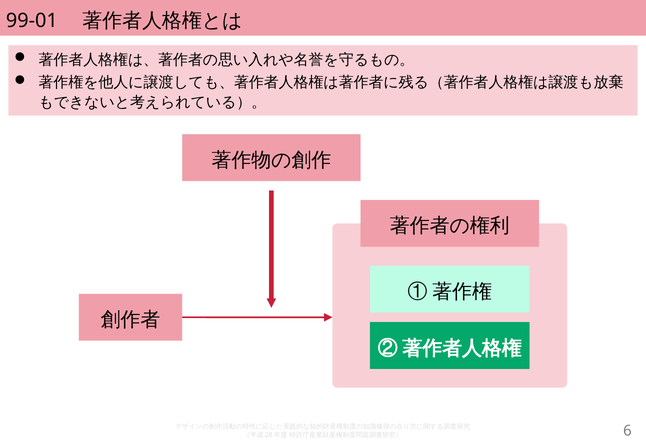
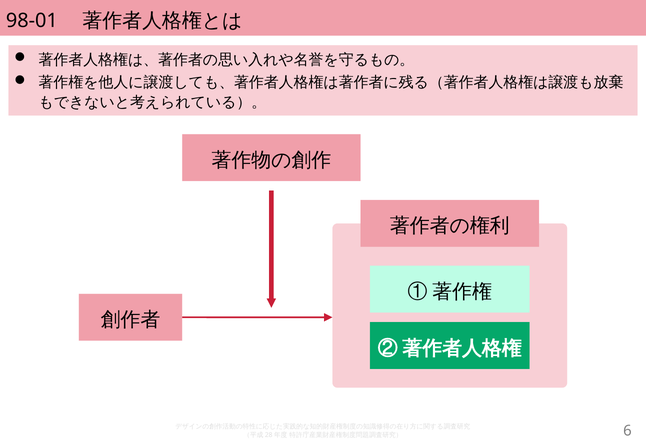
99-01: 99-01 -> 98-01 (32, 20)
